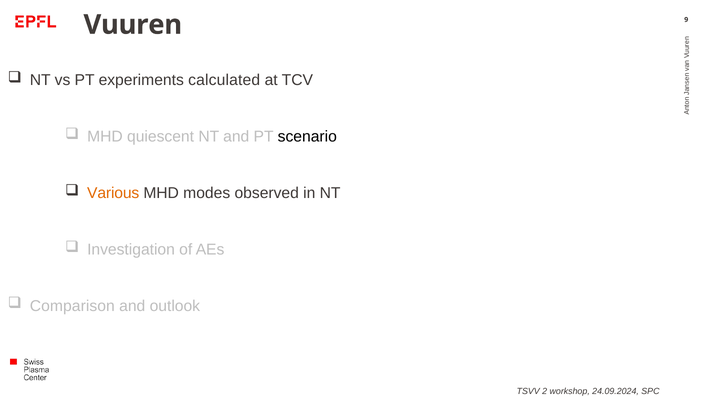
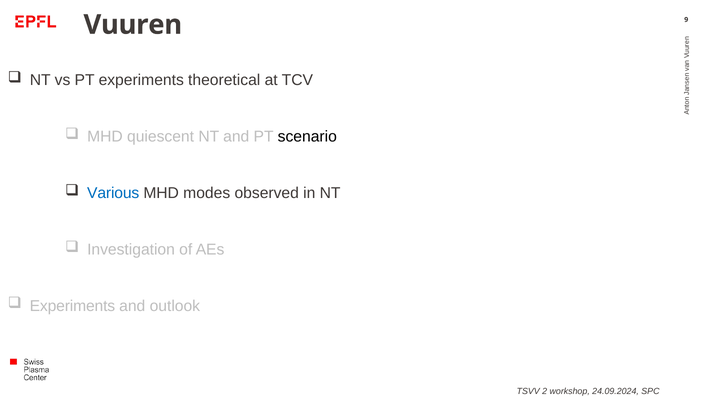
calculated: calculated -> theoretical (224, 80)
Various colour: orange -> blue (113, 193)
Comparison: Comparison -> Experiments (72, 306)
